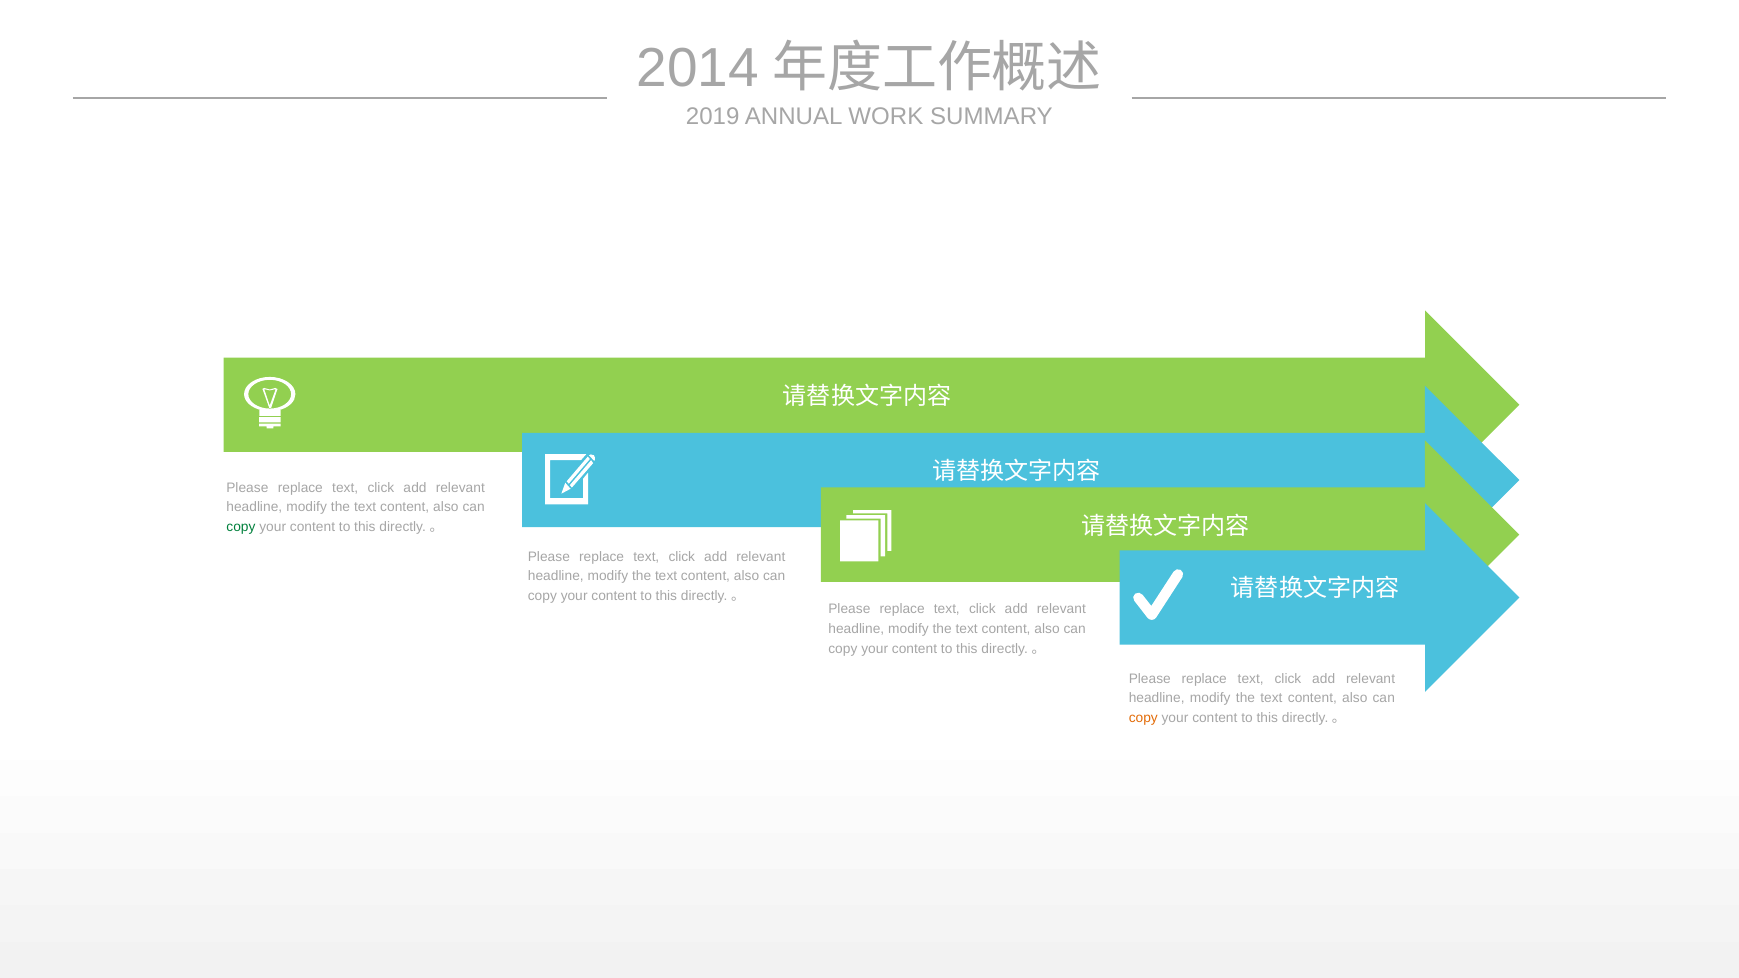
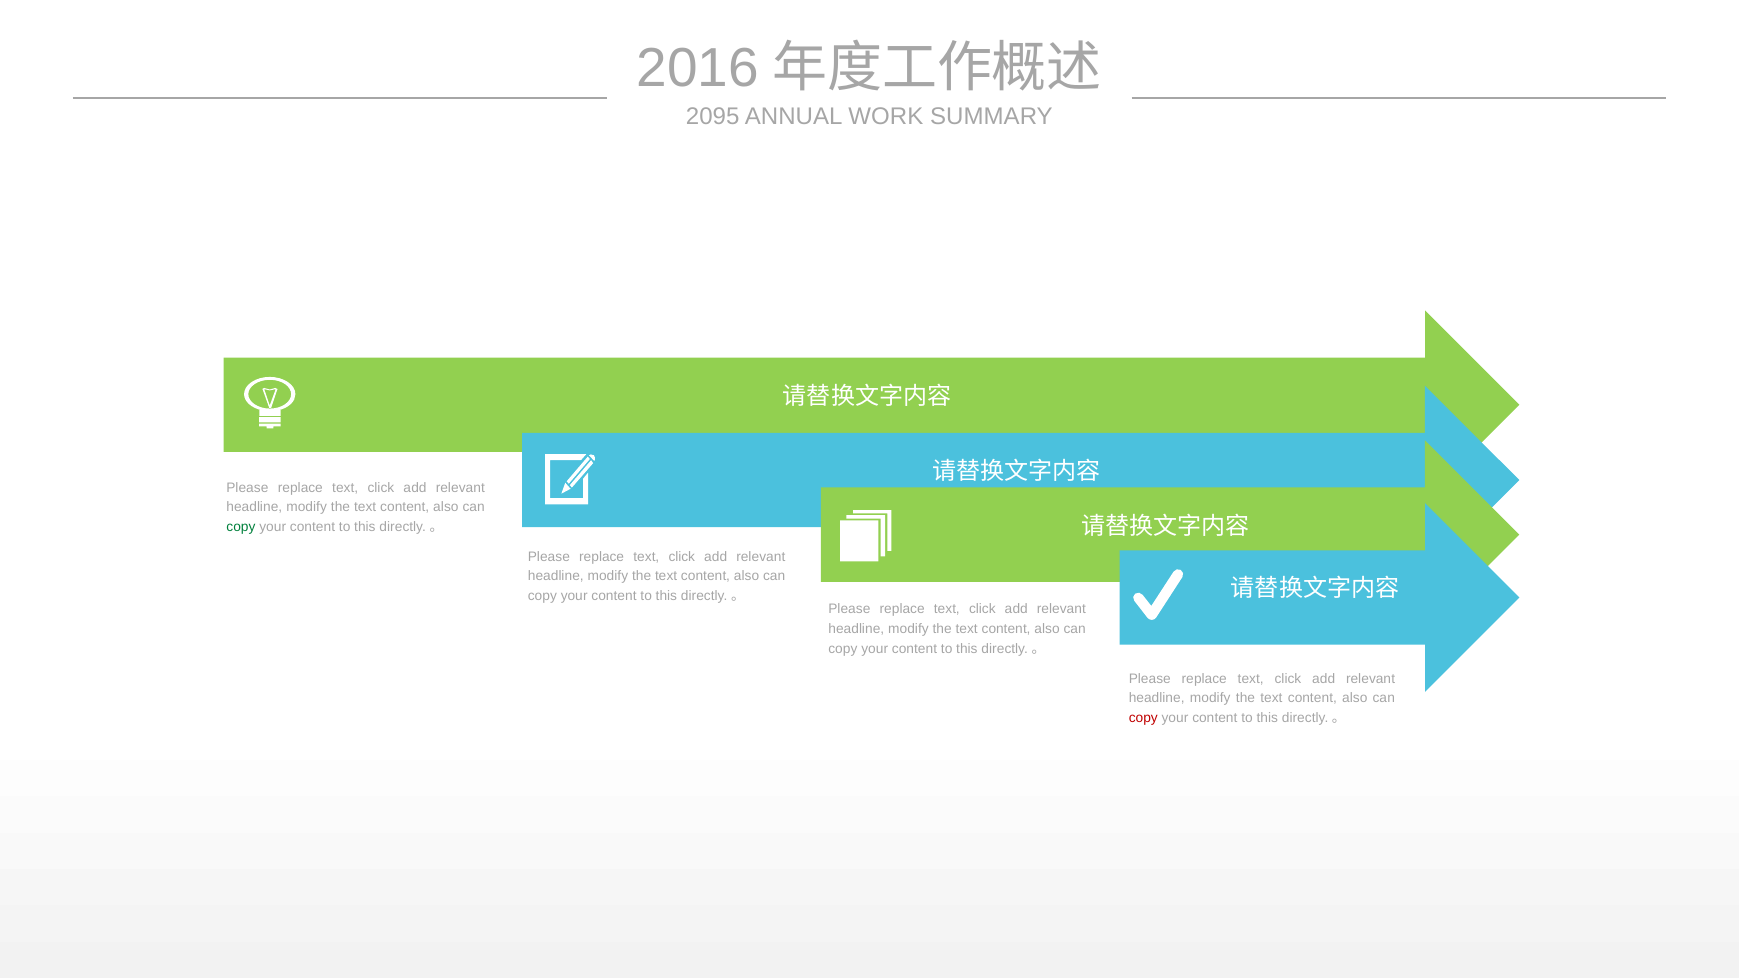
2014: 2014 -> 2016 (698, 69)
2019: 2019 -> 2095 (713, 117)
copy colour: orange -> red (1143, 718)
